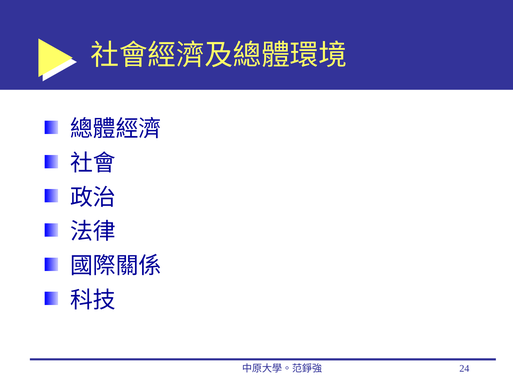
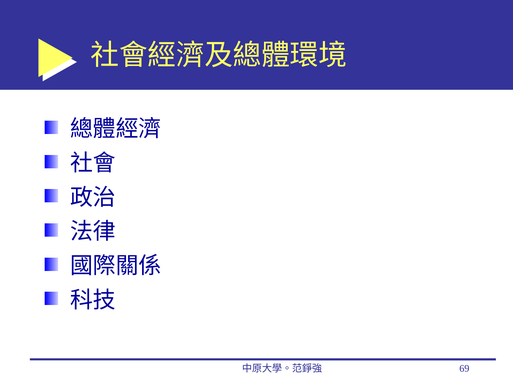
24: 24 -> 69 (464, 368)
